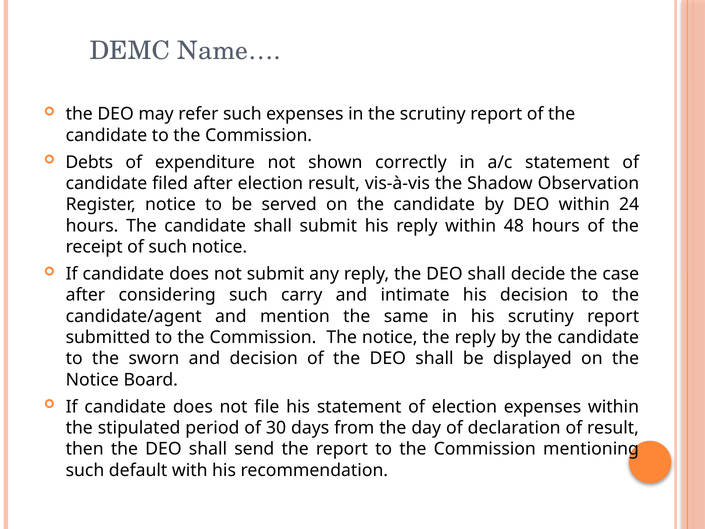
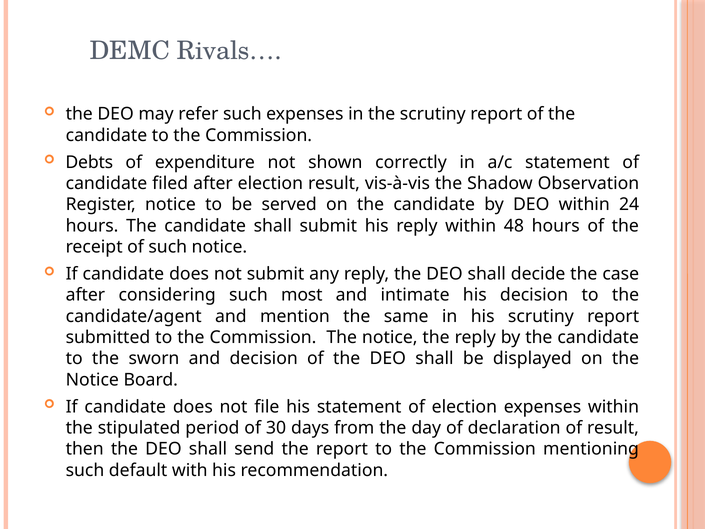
Name…: Name… -> Rivals… (229, 51)
carry: carry -> most (302, 295)
